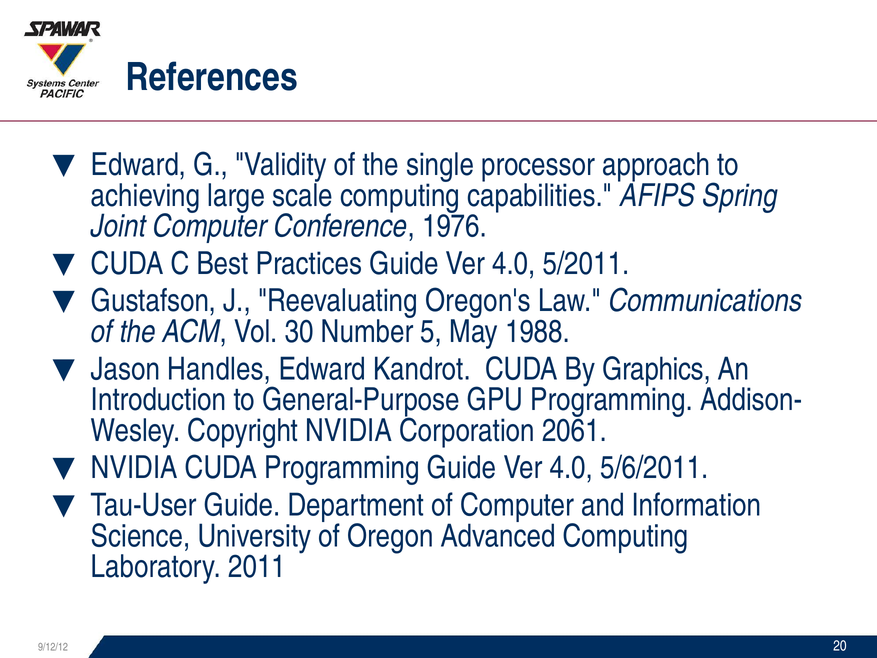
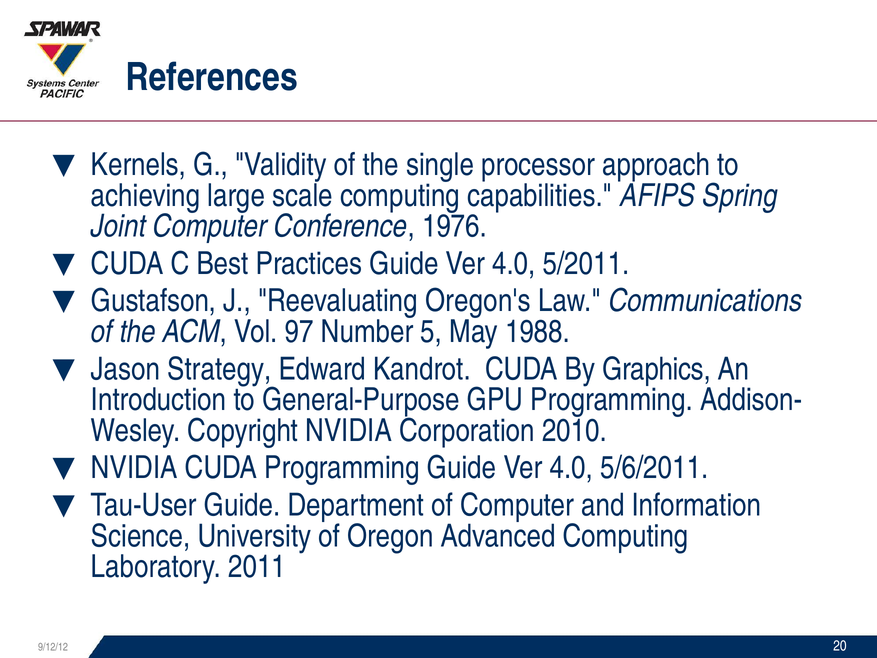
Edward: Edward -> Kernels (139, 165)
30: 30 -> 97 (299, 332)
Handles: Handles -> Strategy (219, 369)
2061: 2061 -> 2010 (574, 431)
